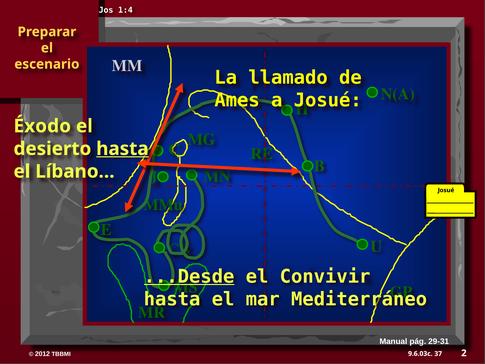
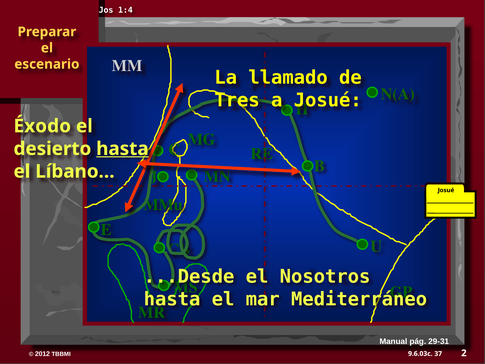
Ames: Ames -> Tres (237, 100)
...Desde underline: present -> none (189, 276)
Convivir: Convivir -> Nosotros (325, 276)
